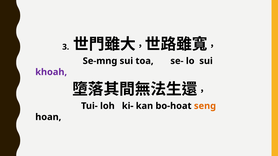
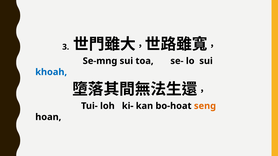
khoah colour: purple -> blue (51, 72)
